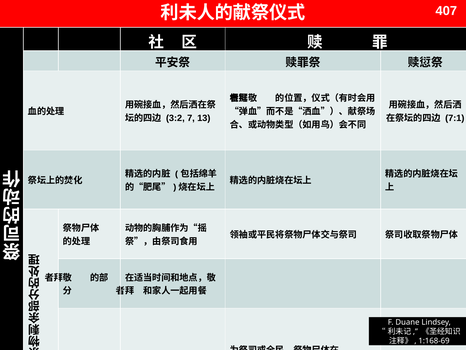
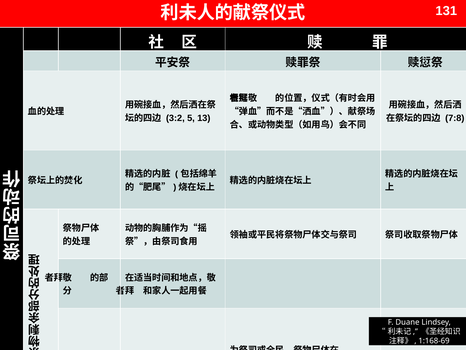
407: 407 -> 131 (446, 11)
7: 7 -> 5 (191, 118)
7:1: 7:1 -> 7:8 (455, 118)
